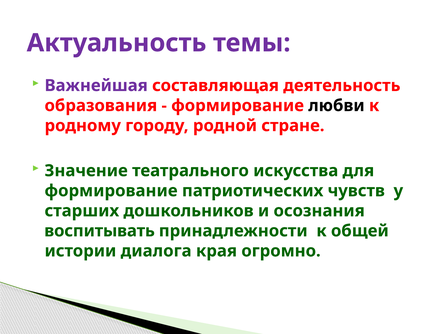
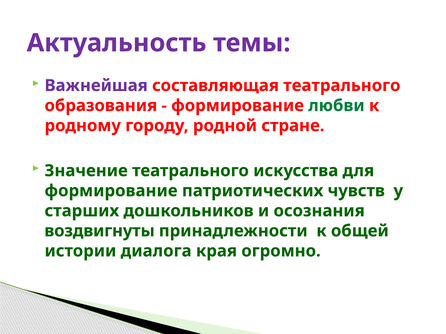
составляющая деятельность: деятельность -> театрального (342, 86)
любви colour: black -> green (336, 106)
воспитывать: воспитывать -> воздвигнуты (100, 231)
